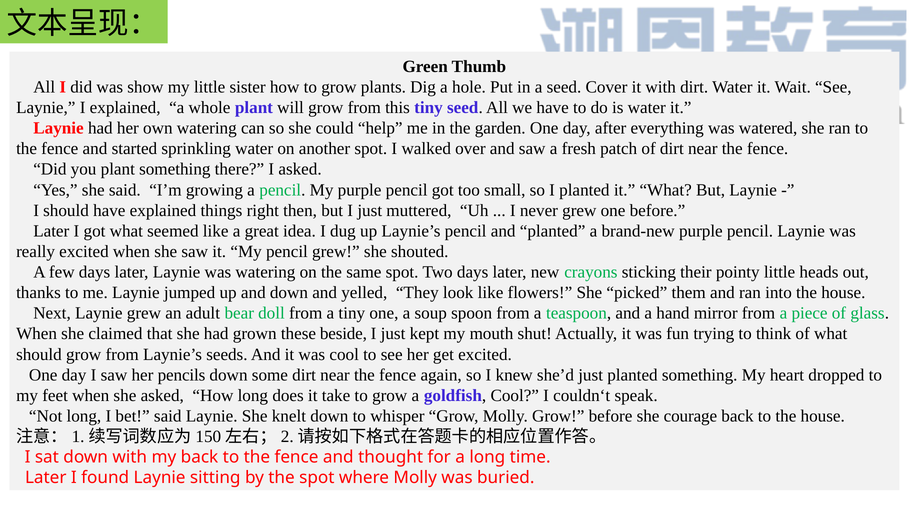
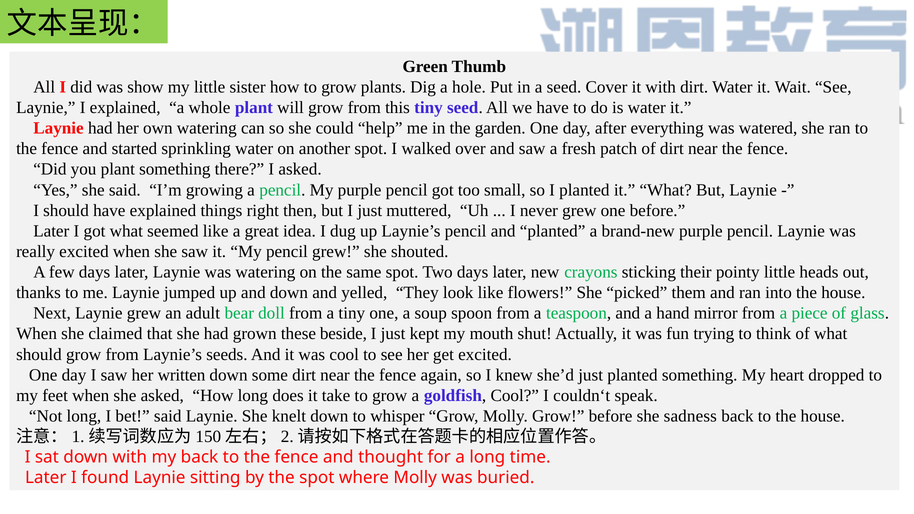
pencils: pencils -> written (182, 375)
courage: courage -> sadness (690, 416)
